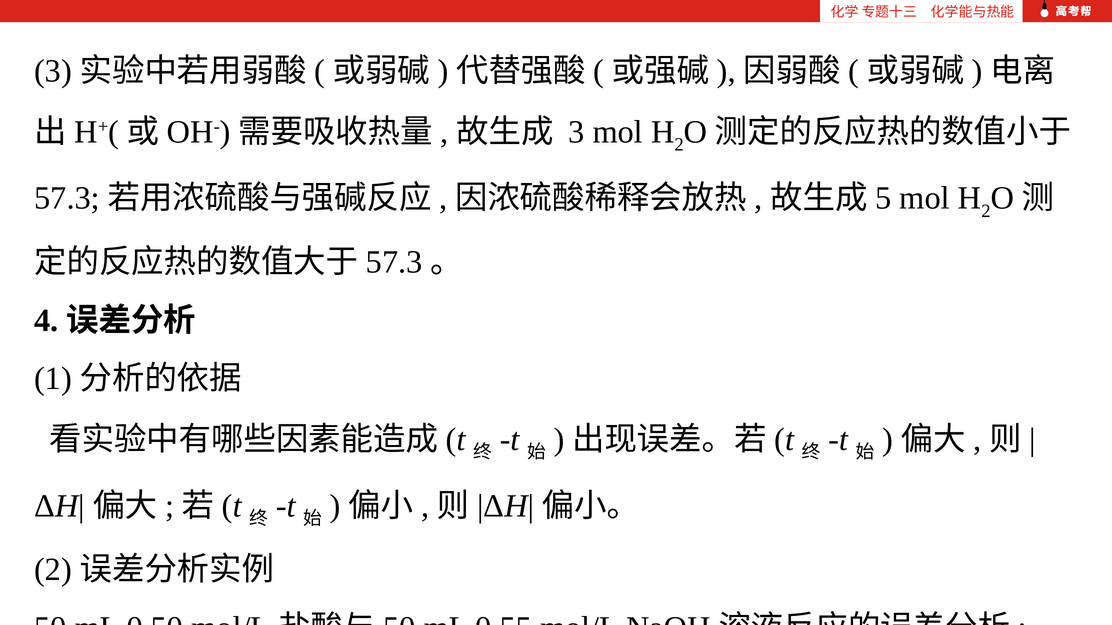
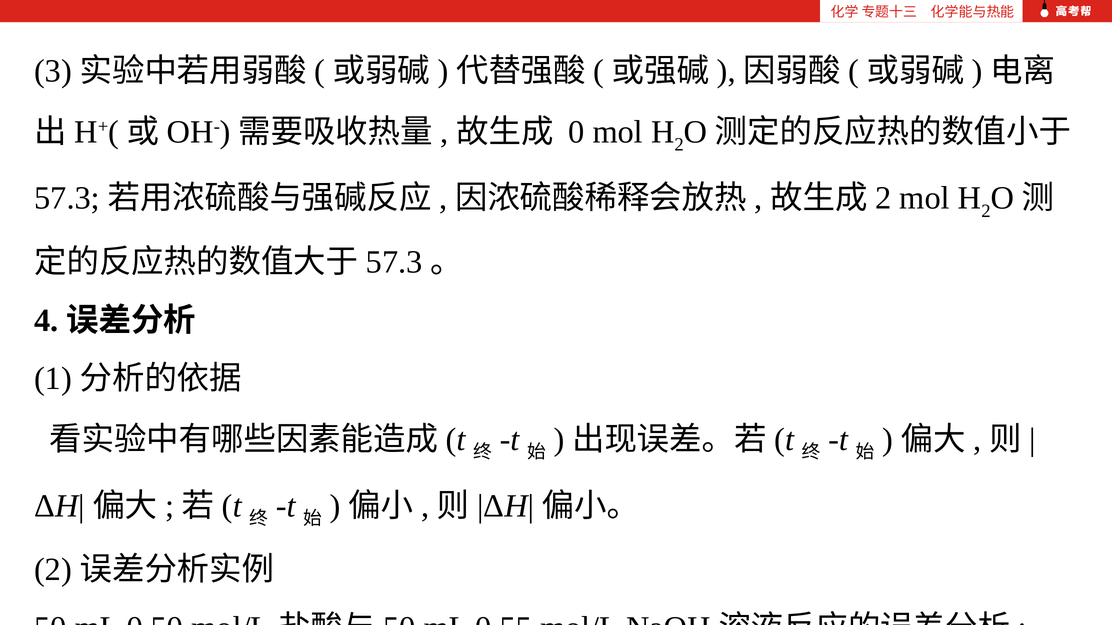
3: 3 -> 0 (577, 132)
5: 5 -> 2 (883, 198)
